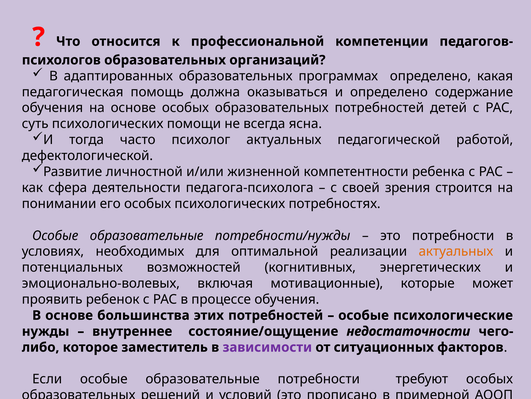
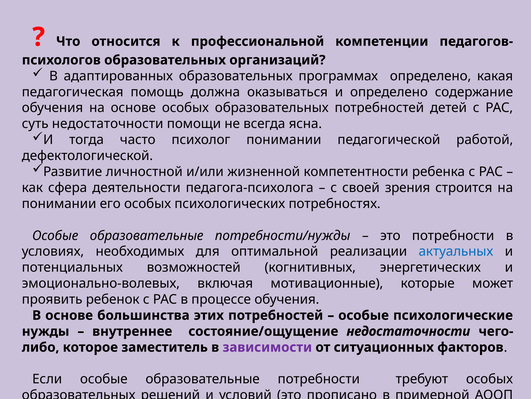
суть психологических: психологических -> недостаточности (108, 124)
психолог актуальных: актуальных -> понимании (284, 140)
актуальных colour: orange -> blue (456, 251)
